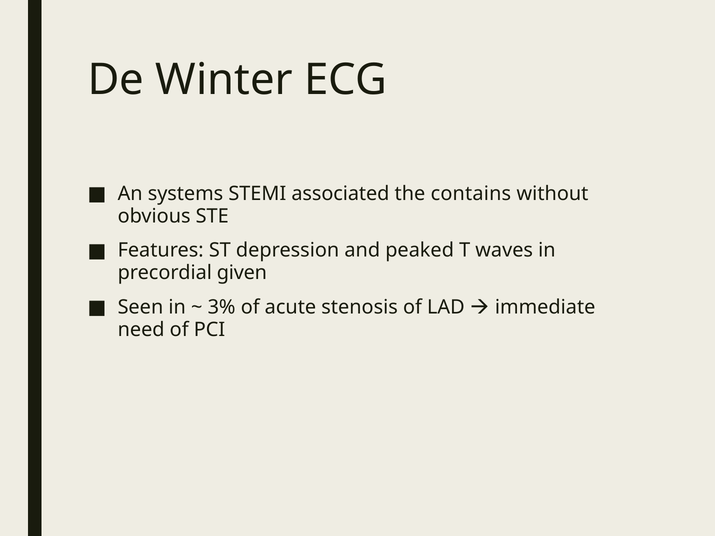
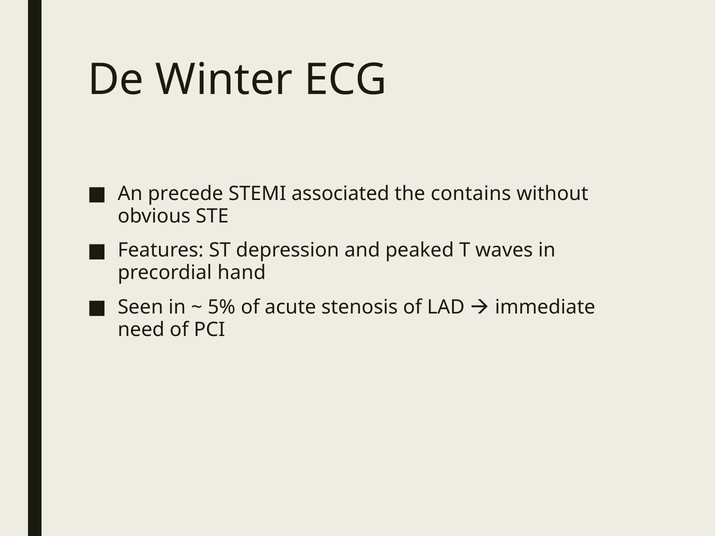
systems: systems -> precede (186, 194)
given: given -> hand (242, 273)
3%: 3% -> 5% (222, 307)
